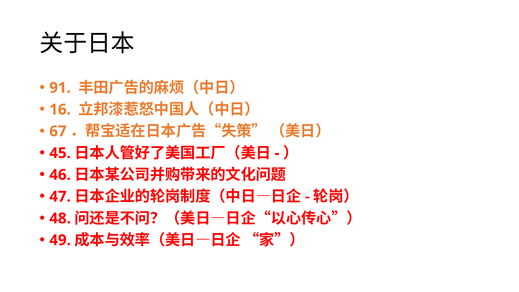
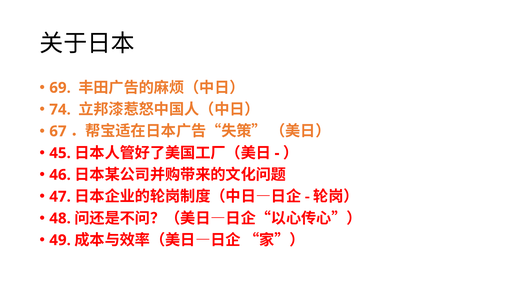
91: 91 -> 69 (60, 88)
16: 16 -> 74 (60, 110)
